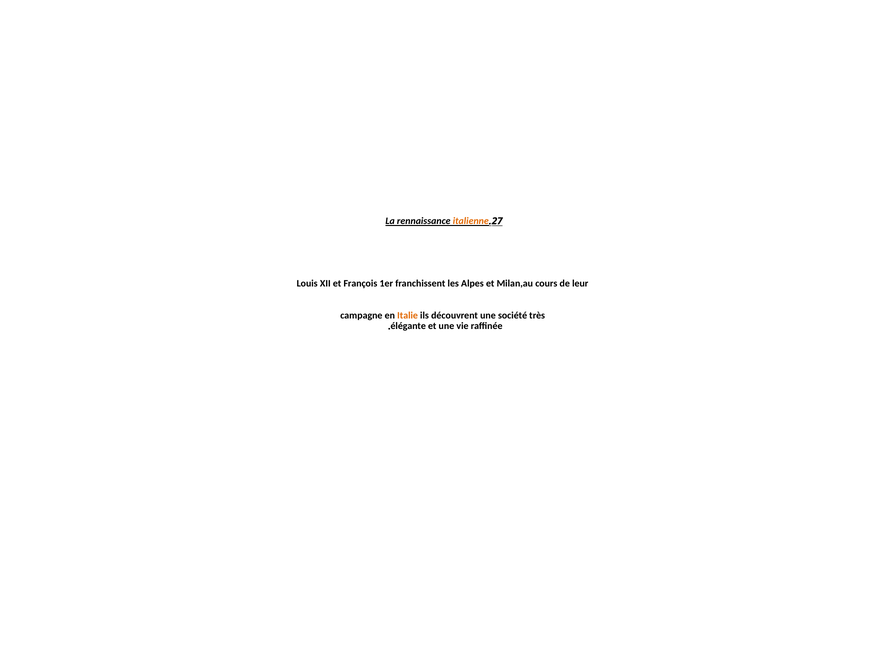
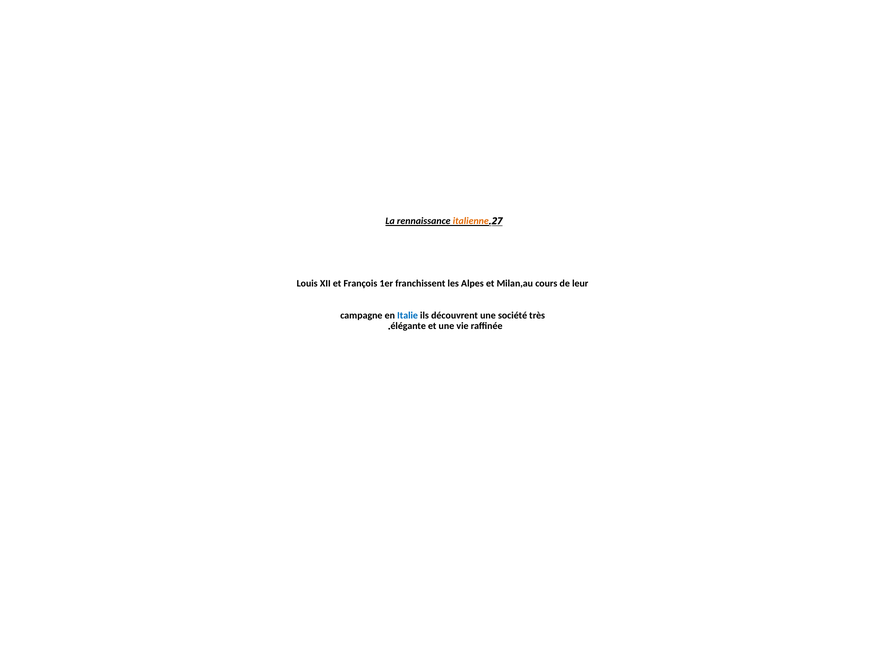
Italie colour: orange -> blue (408, 316)
